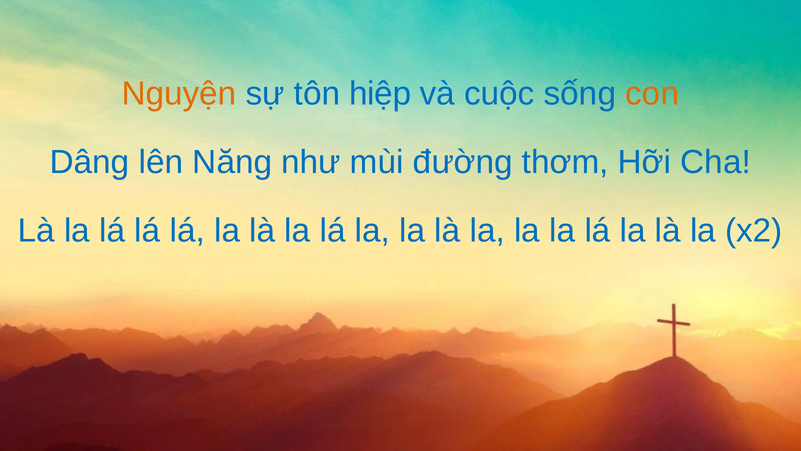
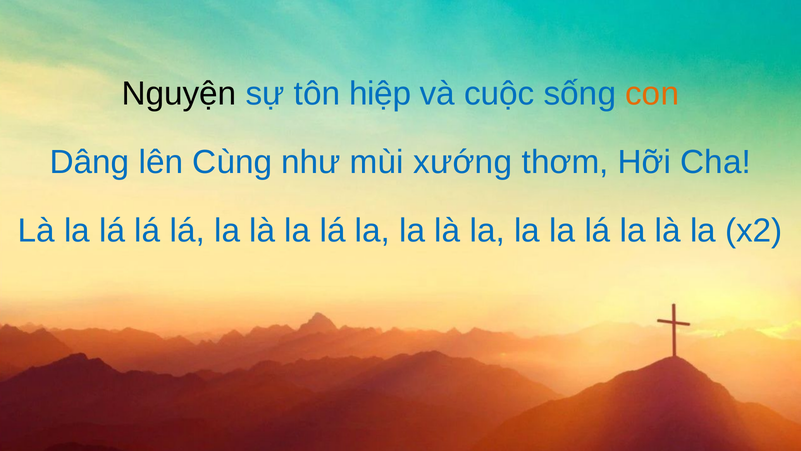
Nguyện colour: orange -> black (179, 94)
Năng: Năng -> Cùng (232, 162)
đường: đường -> xướng (463, 162)
